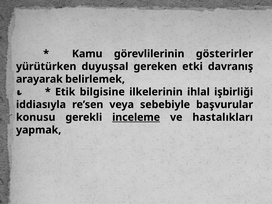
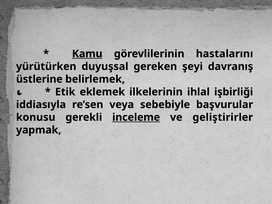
Kamu underline: none -> present (87, 54)
gösterirler: gösterirler -> hastalarını (225, 54)
etki: etki -> şeyi (193, 66)
arayarak: arayarak -> üstlerine (39, 79)
bilgisine: bilgisine -> eklemek (102, 92)
hastalıkları: hastalıkları -> geliştirirler (223, 117)
